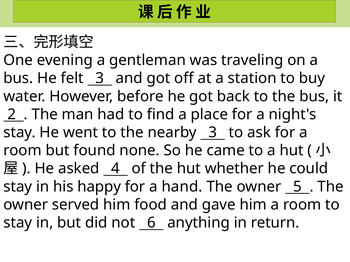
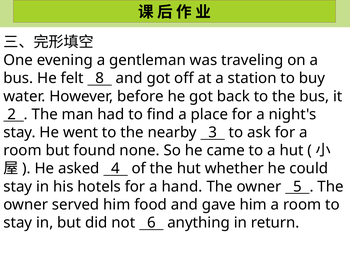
felt 3: 3 -> 8 (100, 78)
happy: happy -> hotels (99, 187)
